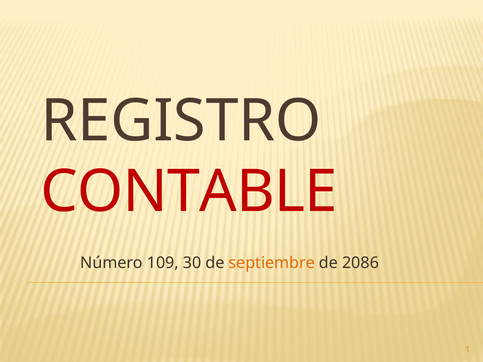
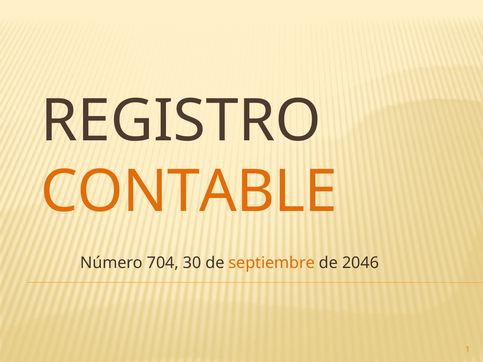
CONTABLE colour: red -> orange (189, 192)
109: 109 -> 704 (163, 263)
2086: 2086 -> 2046 (360, 263)
